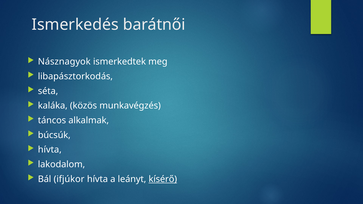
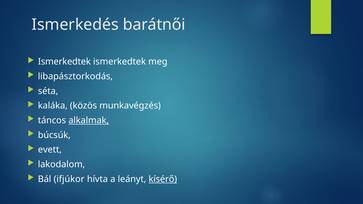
Násznagyok: Násznagyok -> Ismerkedtek (64, 62)
alkalmak underline: none -> present (89, 120)
hívta: hívta -> evett (50, 150)
